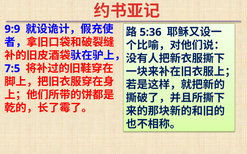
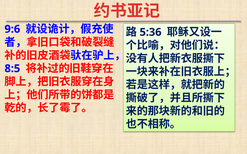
9:9: 9:9 -> 9:6 (12, 29)
7:5: 7:5 -> 8:5 (12, 69)
